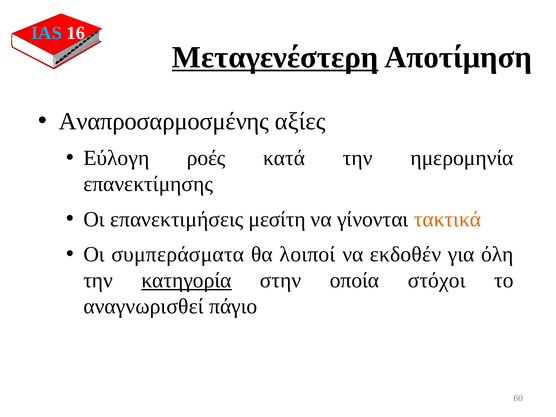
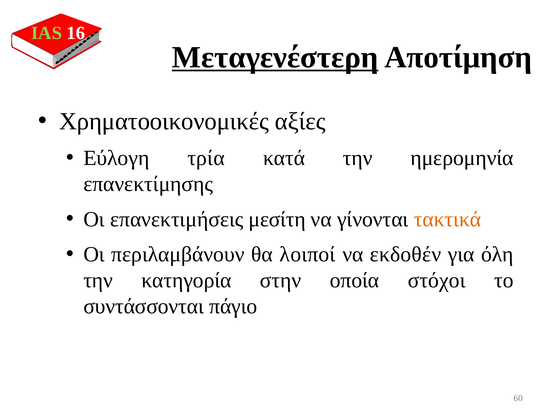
IAS colour: light blue -> light green (47, 33)
Αναπροσαρμοσμένης: Αναπροσαρμοσμένης -> Χρηματοοικονομικές (164, 121)
ροές: ροές -> τρία (206, 158)
συμπεράσματα: συμπεράσματα -> περιλαμβάνουν (178, 254)
κατηγορία underline: present -> none (187, 280)
αναγνωρισθεί: αναγνωρισθεί -> συντάσσονται (144, 306)
